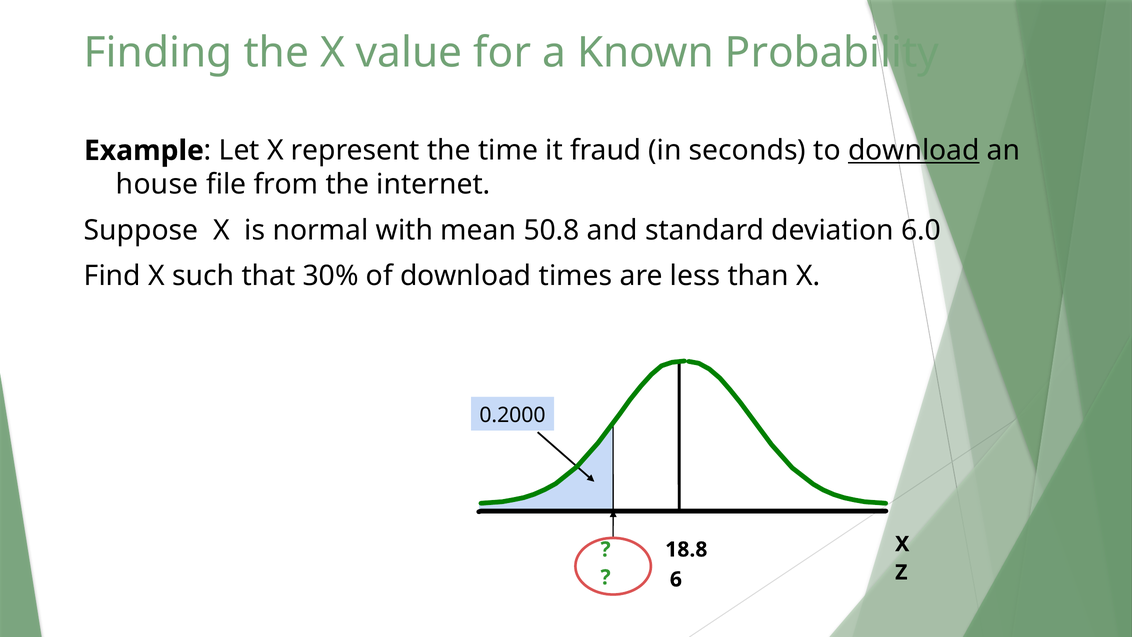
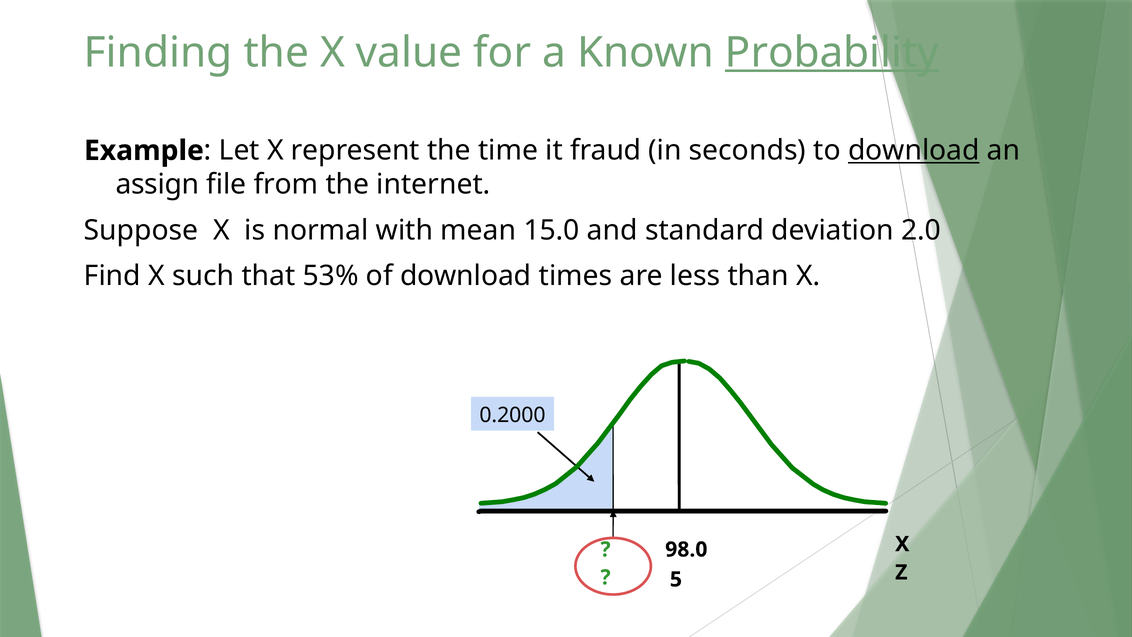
Probability underline: none -> present (832, 53)
house: house -> assign (157, 185)
50.8: 50.8 -> 15.0 (552, 230)
6.0: 6.0 -> 2.0 (921, 230)
30%: 30% -> 53% (331, 276)
18.8: 18.8 -> 98.0 (686, 549)
6: 6 -> 5 (676, 579)
